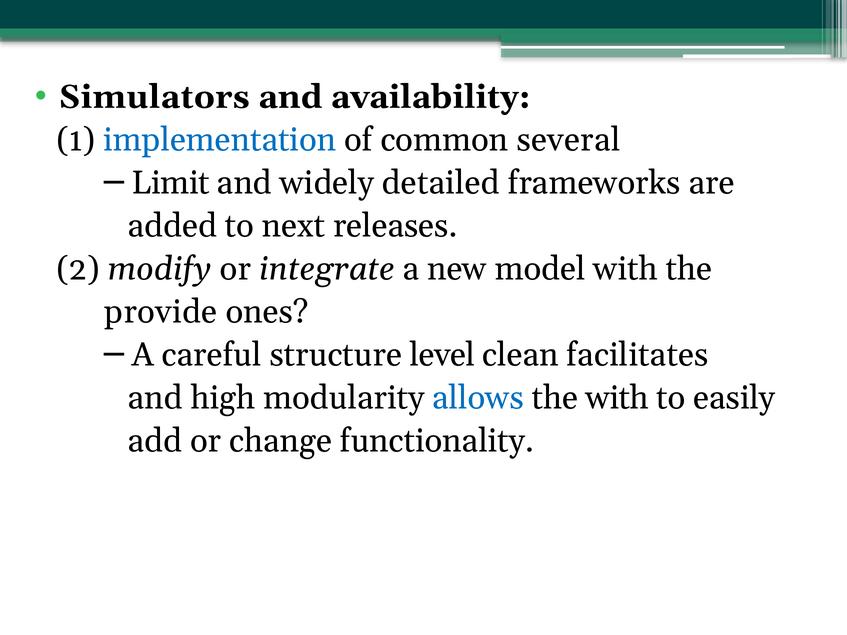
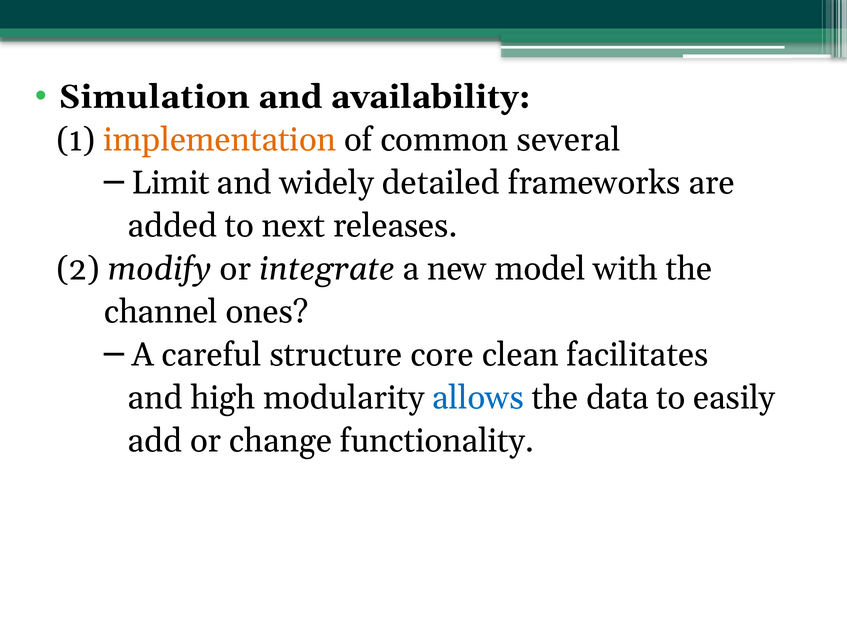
Simulators: Simulators -> Simulation (154, 97)
implementation colour: blue -> orange (220, 140)
provide: provide -> channel (161, 312)
level: level -> core (442, 355)
the with: with -> data (617, 398)
